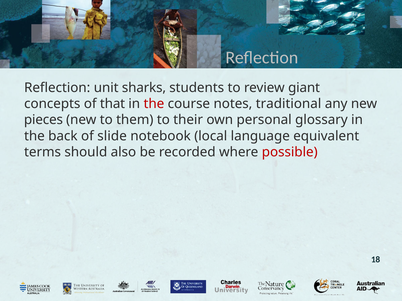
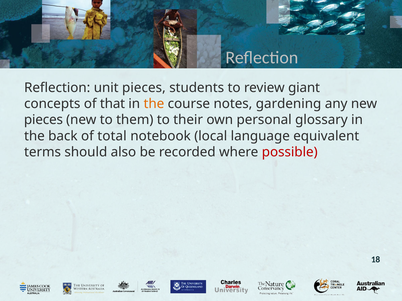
unit sharks: sharks -> pieces (144, 88)
the colour: red -> orange (154, 104)
traditional: traditional -> gardening (289, 104)
slide: slide -> total (112, 136)
